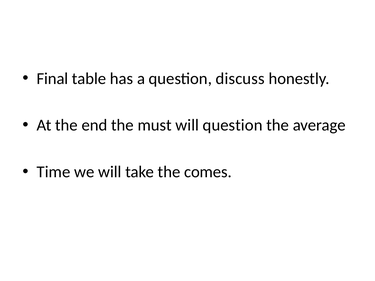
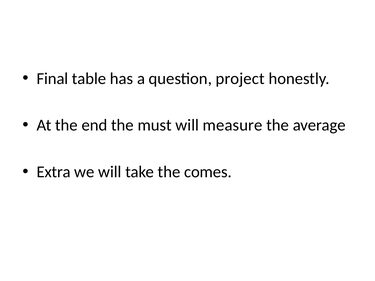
discuss: discuss -> project (240, 79)
will question: question -> measure (233, 125)
Time: Time -> Extra (54, 172)
